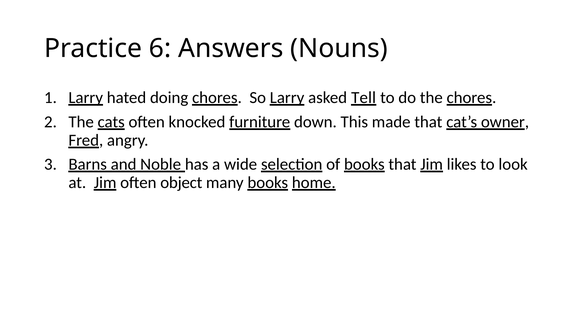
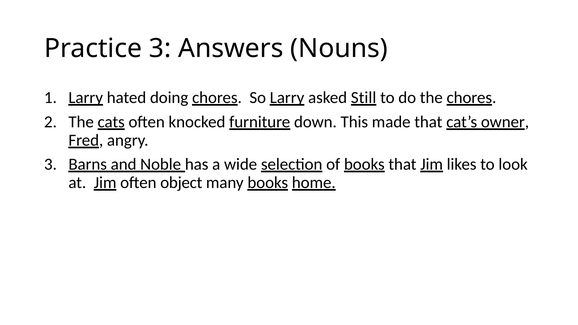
Practice 6: 6 -> 3 (160, 49)
Tell: Tell -> Still (364, 98)
